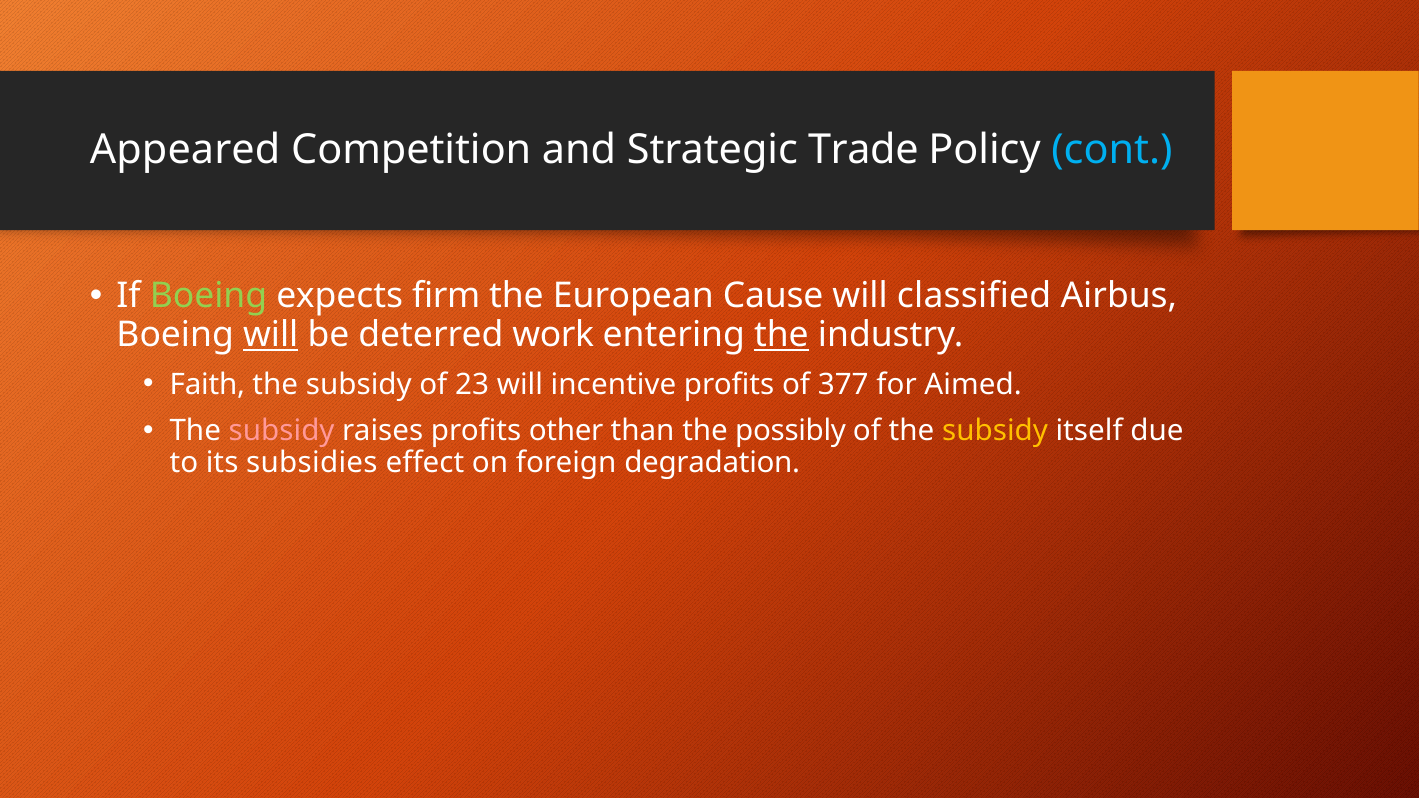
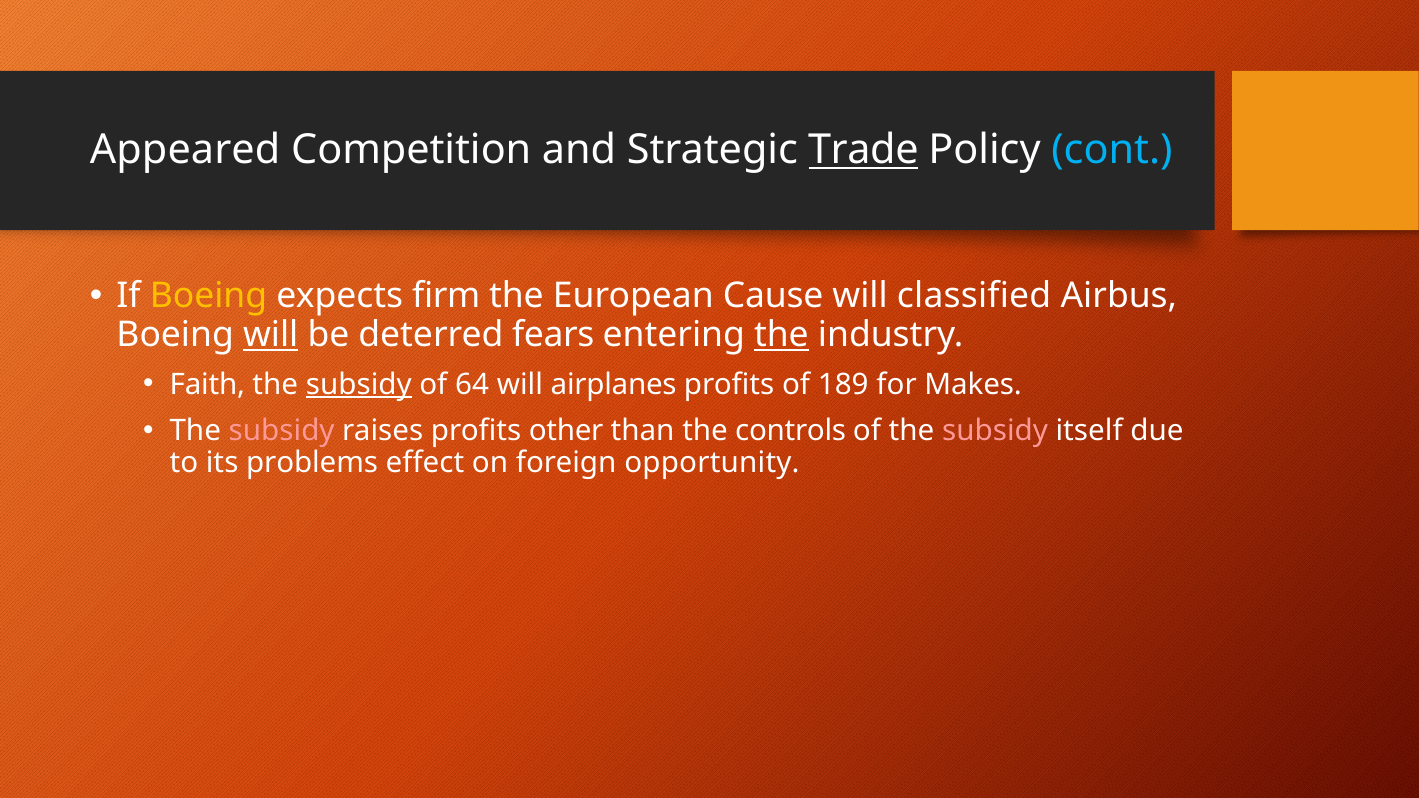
Trade underline: none -> present (863, 150)
Boeing colour: light green -> yellow (208, 296)
work: work -> fears (553, 335)
subsidy underline: none -> present (359, 384)
23: 23 -> 64 (472, 384)
incentive: incentive -> airplanes (614, 384)
377: 377 -> 189 (843, 384)
Aimed: Aimed -> Makes (973, 384)
possibly: possibly -> controls (791, 431)
subsidy colour: yellow -> pink (995, 431)
subsidies: subsidies -> problems (312, 463)
degradation: degradation -> opportunity (712, 463)
